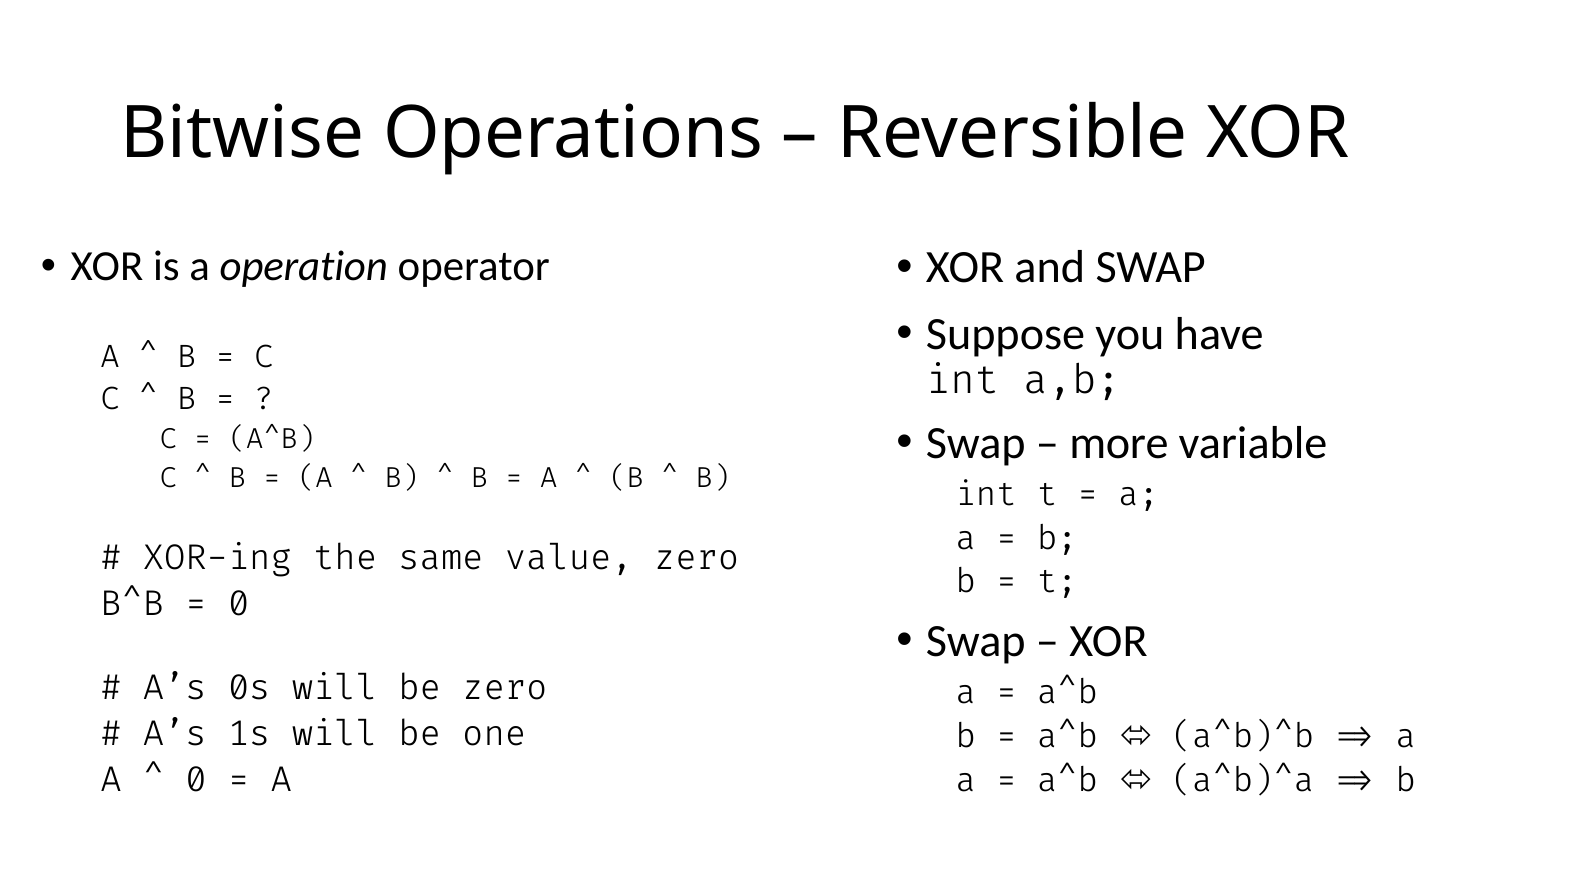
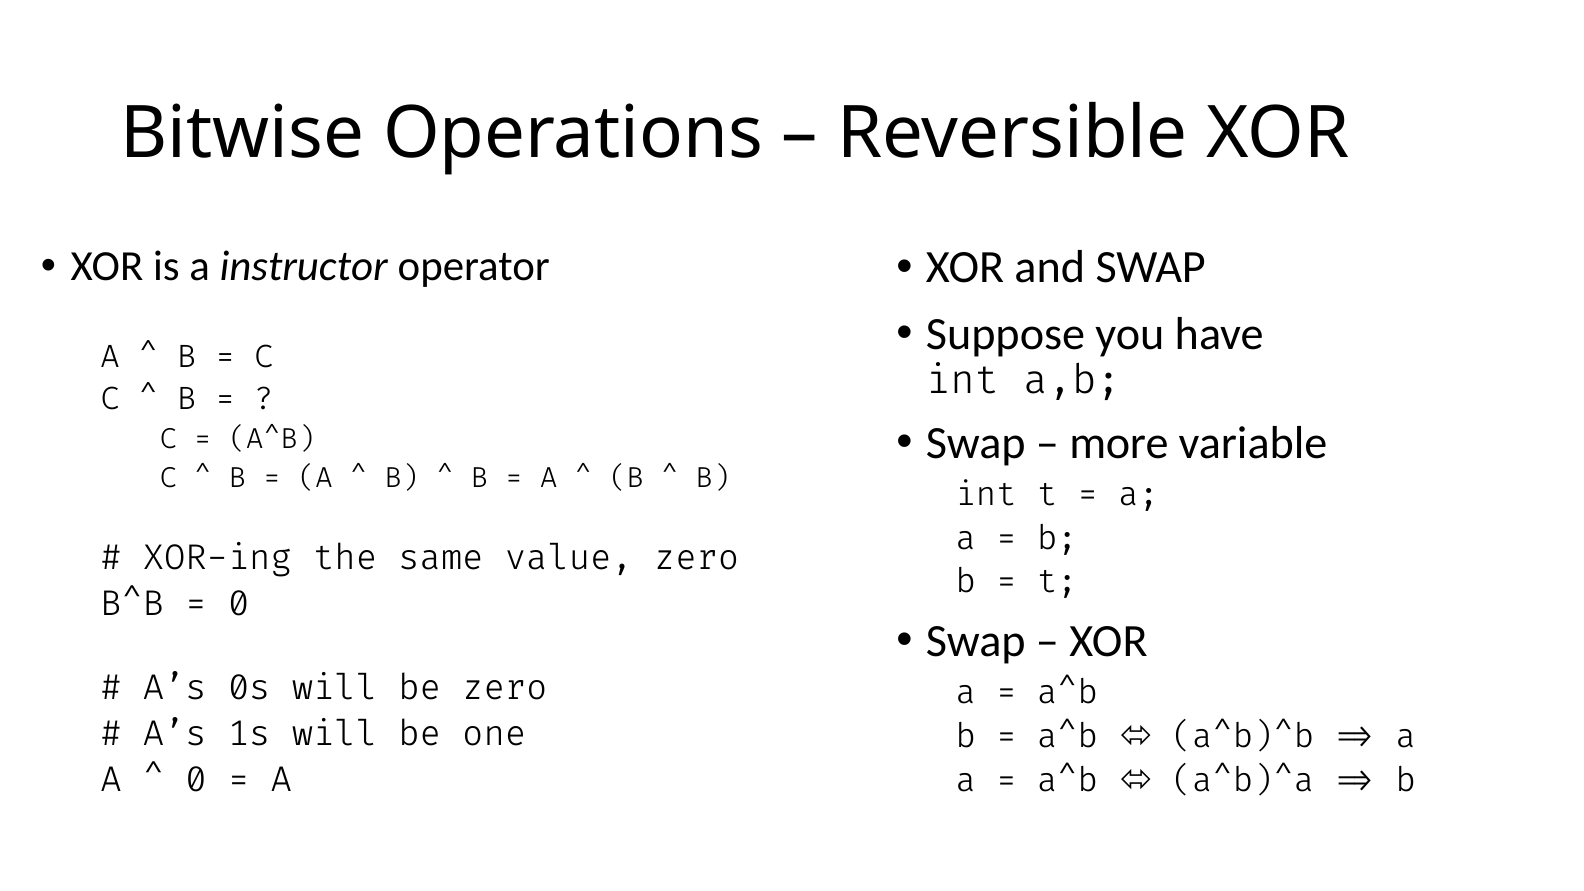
operation: operation -> instructor (304, 267)
